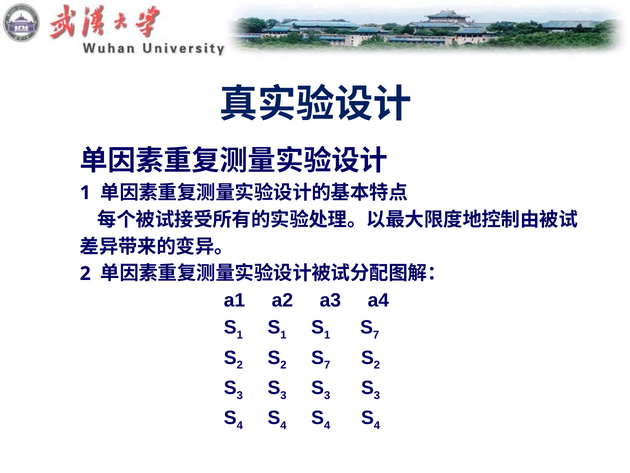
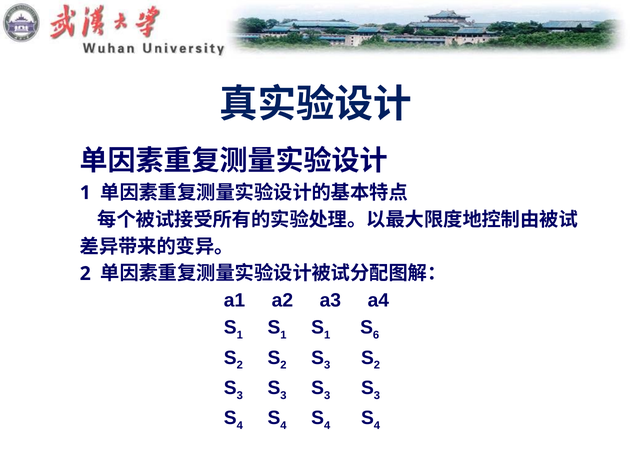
7: 7 -> 6 (376, 335)
7: 7 -> 3 (327, 365)
